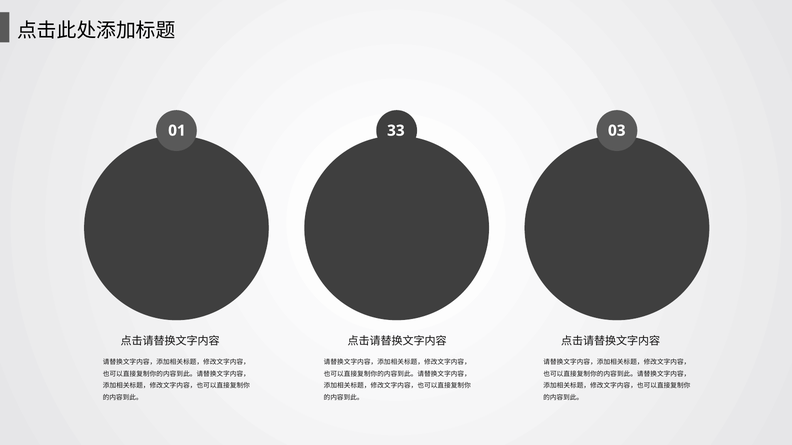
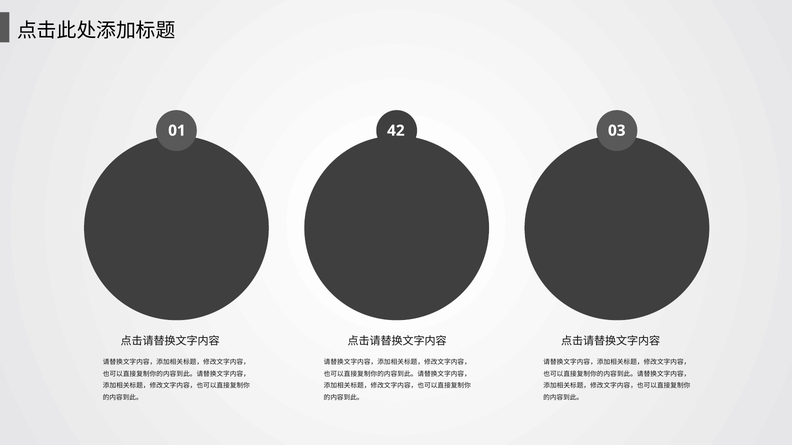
33: 33 -> 42 (396, 131)
